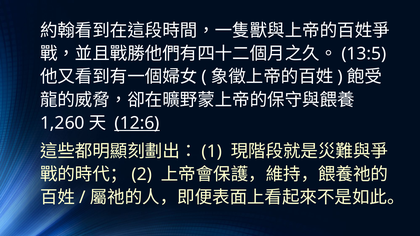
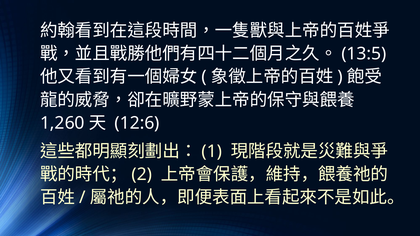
12:6 underline: present -> none (137, 123)
